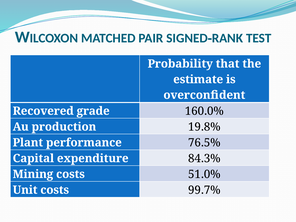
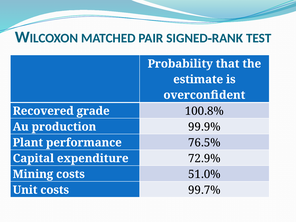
160.0%: 160.0% -> 100.8% (204, 111)
19.8%: 19.8% -> 99.9% (204, 127)
84.3%: 84.3% -> 72.9% (204, 158)
